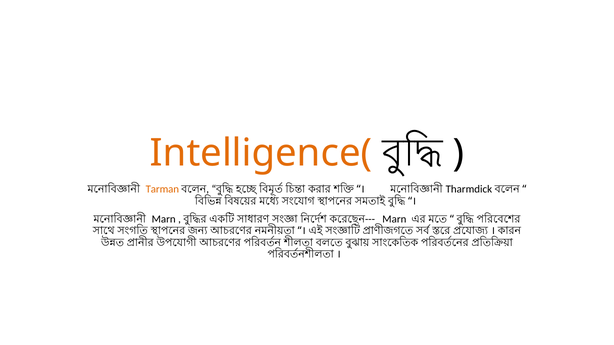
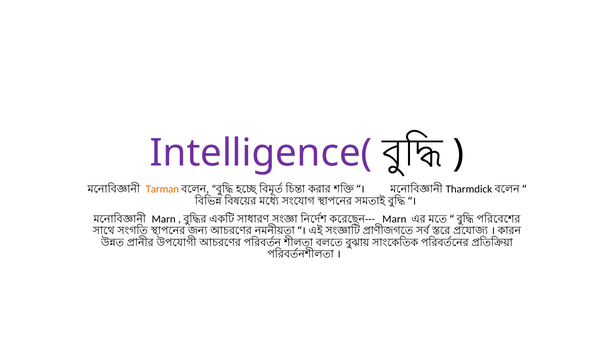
Intelligence( colour: orange -> purple (261, 153)
